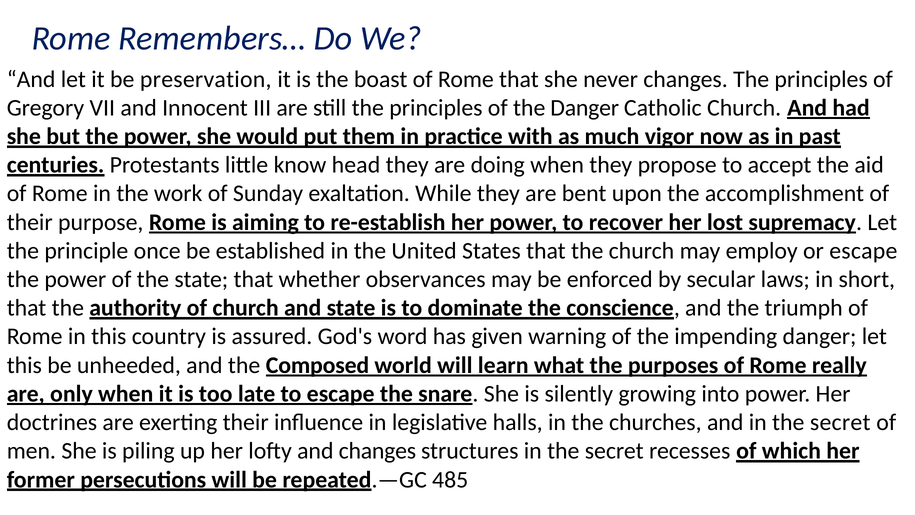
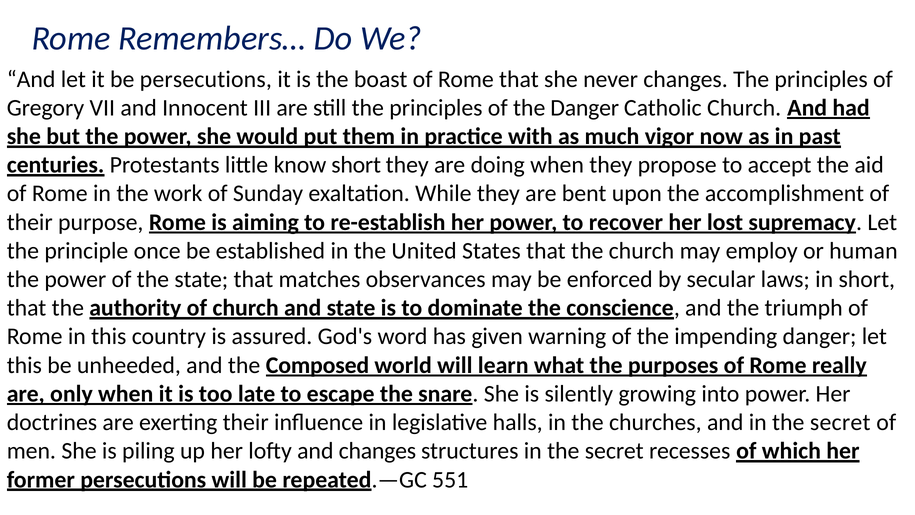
be preservation: preservation -> persecutions (206, 79)
know head: head -> short (356, 165)
or escape: escape -> human (863, 251)
whether: whether -> matches (319, 279)
485: 485 -> 551 (450, 479)
